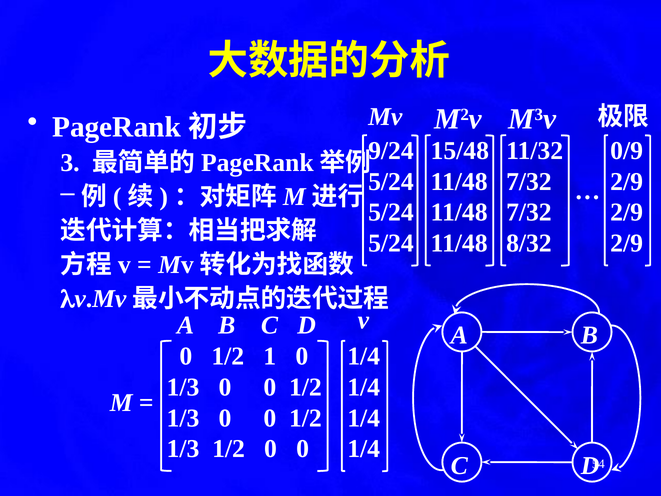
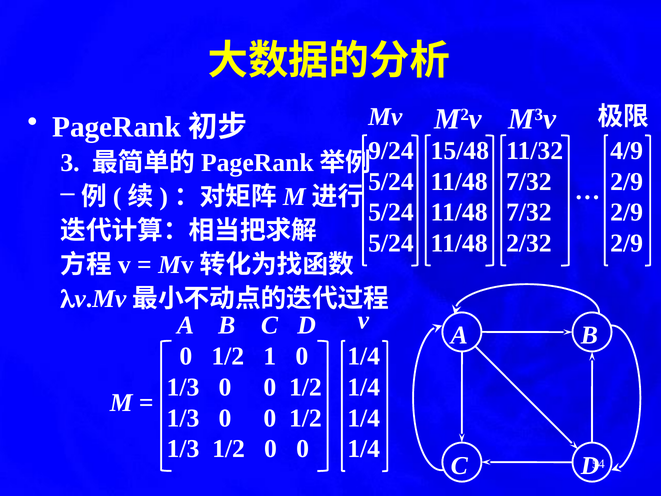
0/9: 0/9 -> 4/9 (627, 151)
8/32: 8/32 -> 2/32 (529, 243)
